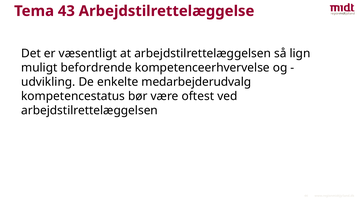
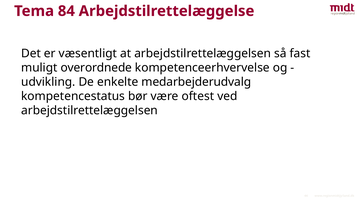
43: 43 -> 84 (66, 11)
lign: lign -> fast (300, 53)
befordrende: befordrende -> overordnede (96, 68)
